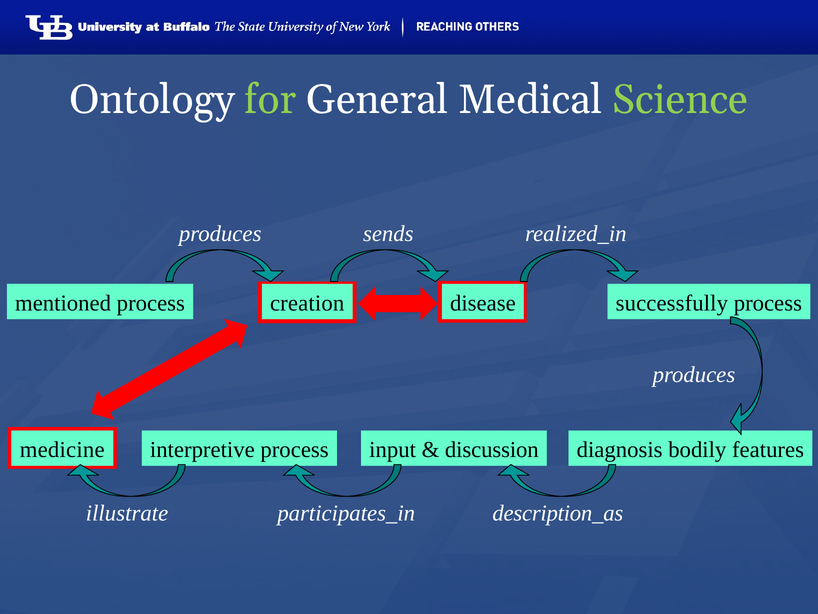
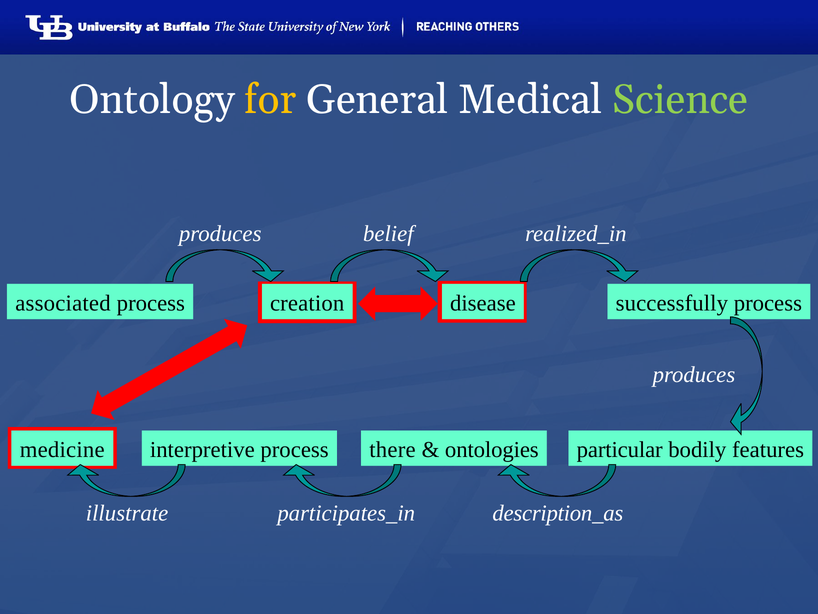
for colour: light green -> yellow (271, 100)
sends: sends -> belief (388, 234)
mentioned: mentioned -> associated (63, 303)
input: input -> there (392, 449)
discussion: discussion -> ontologies (492, 449)
diagnosis: diagnosis -> particular (620, 449)
